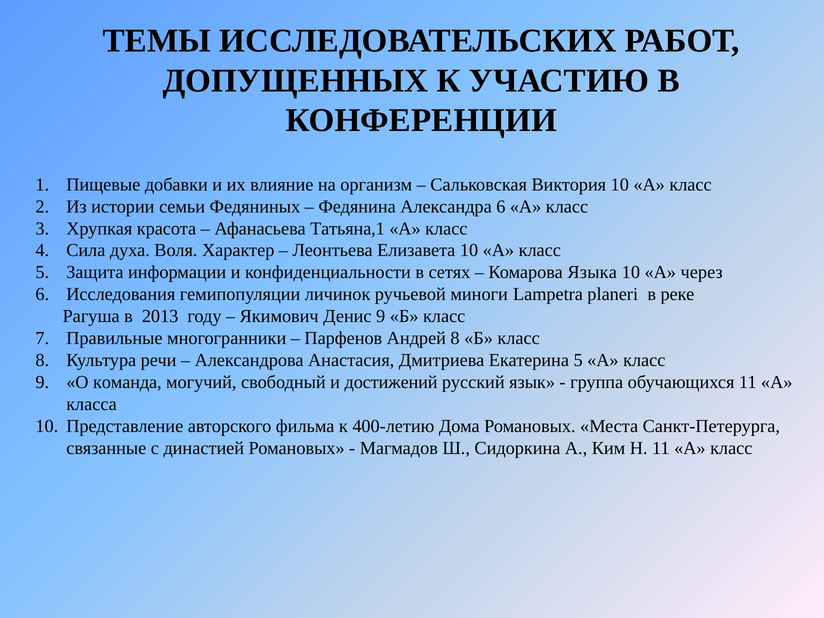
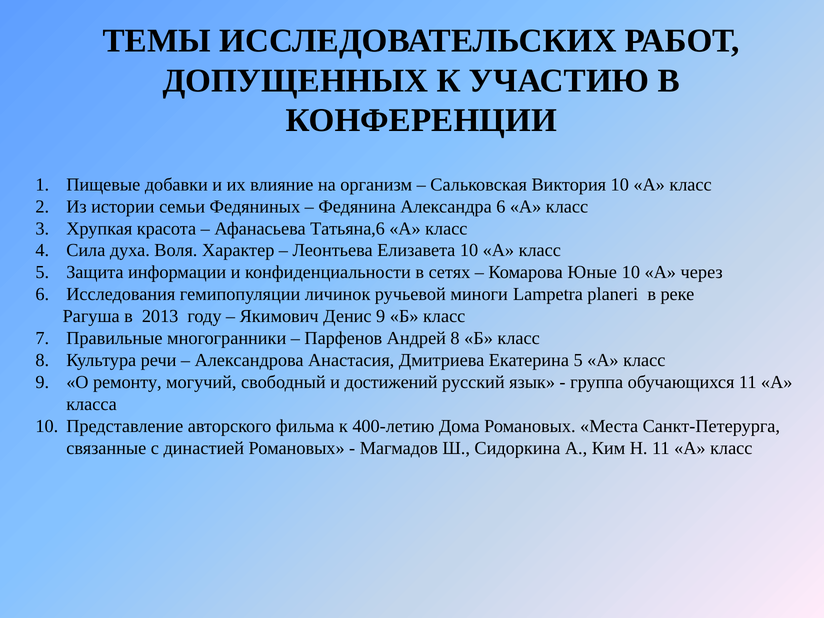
Татьяна,1: Татьяна,1 -> Татьяна,6 (348, 228)
Языка: Языка -> Юные (592, 272)
команда: команда -> ремонту (127, 382)
